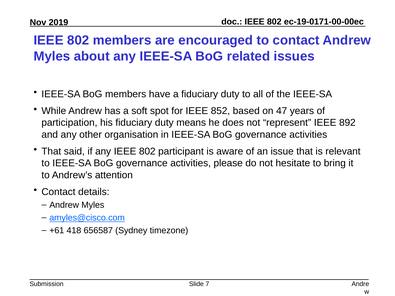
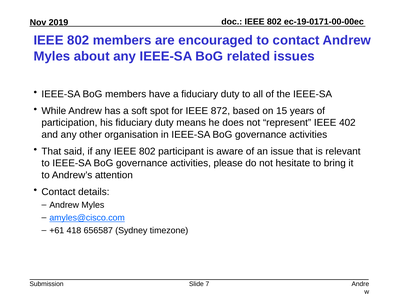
852: 852 -> 872 (220, 111)
47: 47 -> 15 (282, 111)
892: 892 -> 402 (347, 123)
